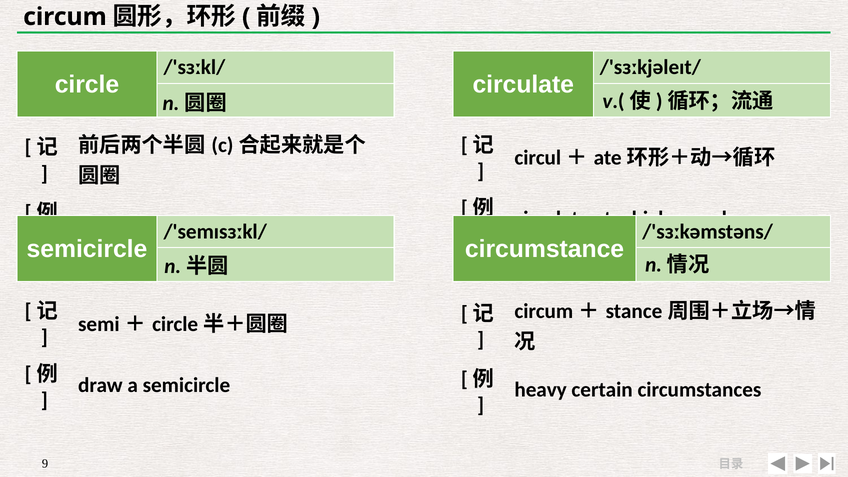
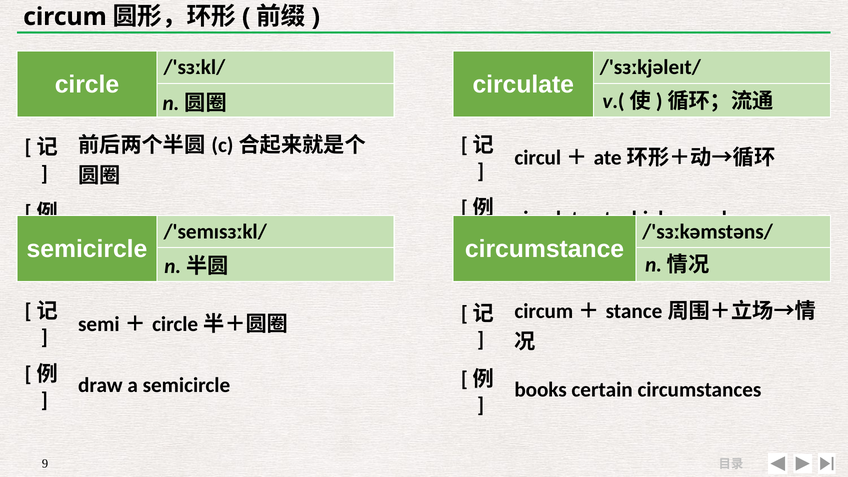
heavy: heavy -> books (541, 390)
